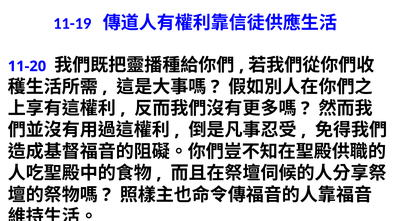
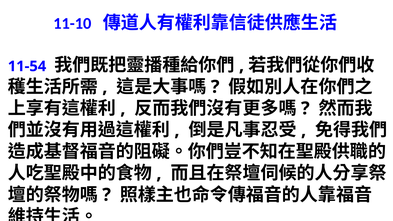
11-19: 11-19 -> 11-10 (72, 23)
11-20: 11-20 -> 11-54 (27, 66)
